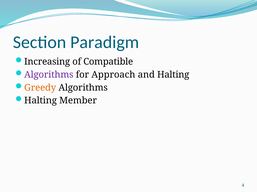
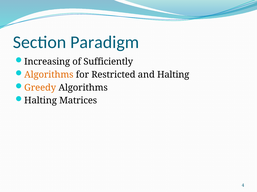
Compatible: Compatible -> Sufficiently (108, 62)
Algorithms colour: purple -> orange (49, 75)
Approach: Approach -> Restricted (113, 75)
Member: Member -> Matrices (78, 101)
